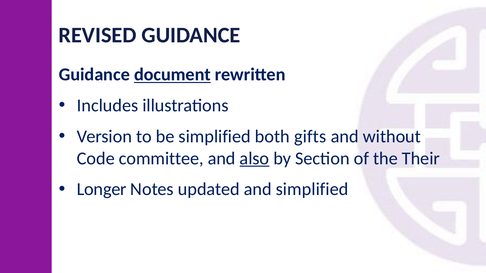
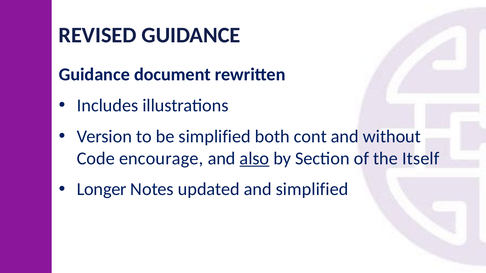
document underline: present -> none (172, 75)
gifts: gifts -> cont (310, 137)
committee: committee -> encourage (161, 159)
Their: Their -> Itself (421, 159)
